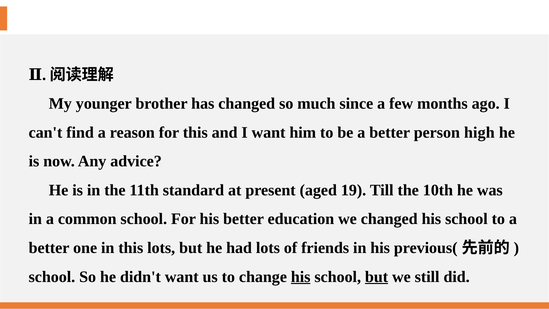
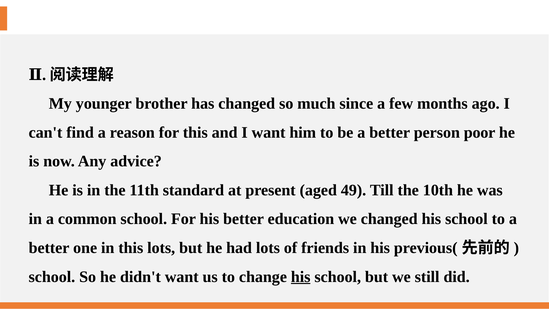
high: high -> poor (480, 132)
19: 19 -> 49 (354, 190)
but underline: present -> none (377, 277)
